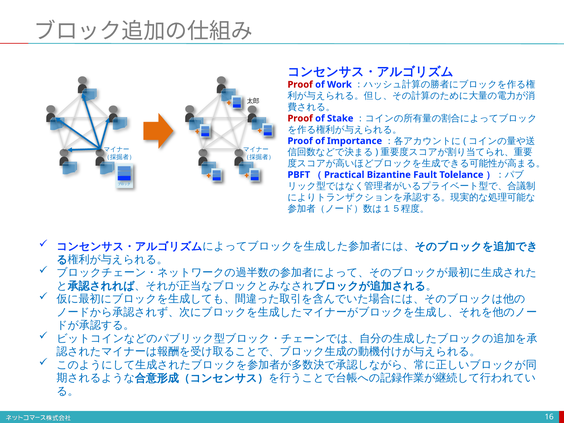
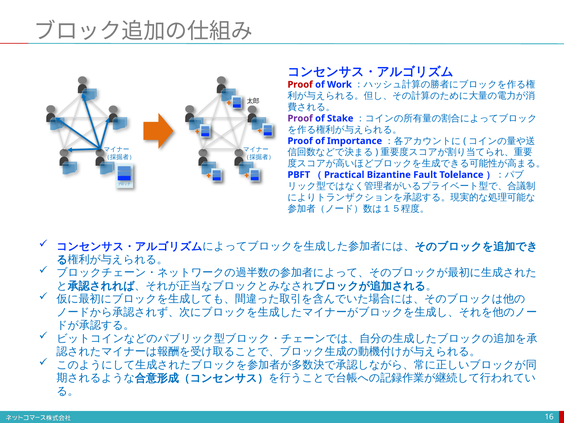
Proof colour: red -> purple (300, 118)
